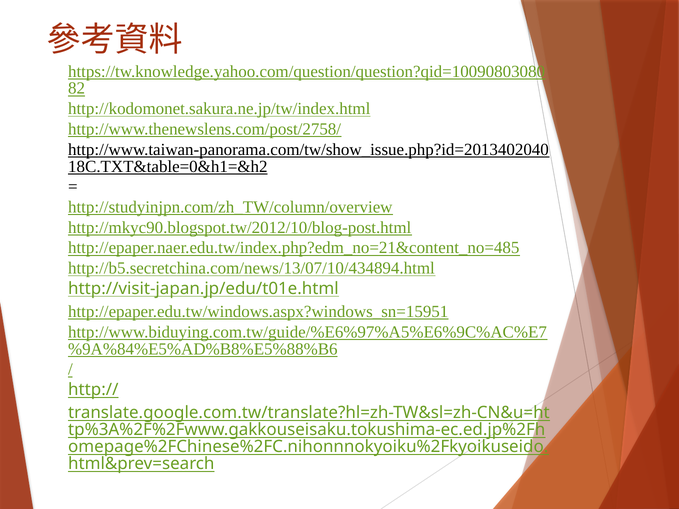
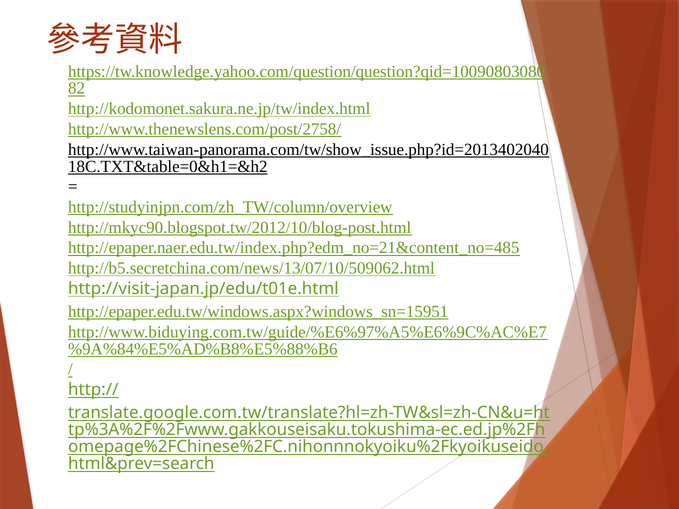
http://b5.secretchina.com/news/13/07/10/434894.html: http://b5.secretchina.com/news/13/07/10/434894.html -> http://b5.secretchina.com/news/13/07/10/509062.html (251, 268)
